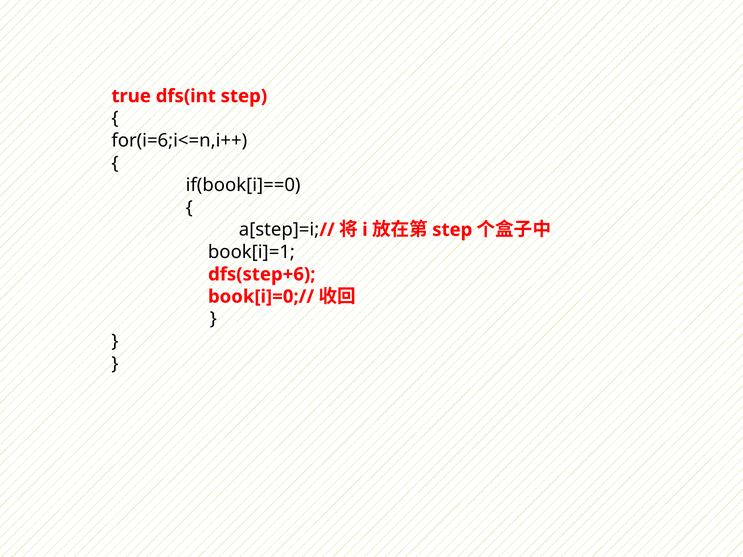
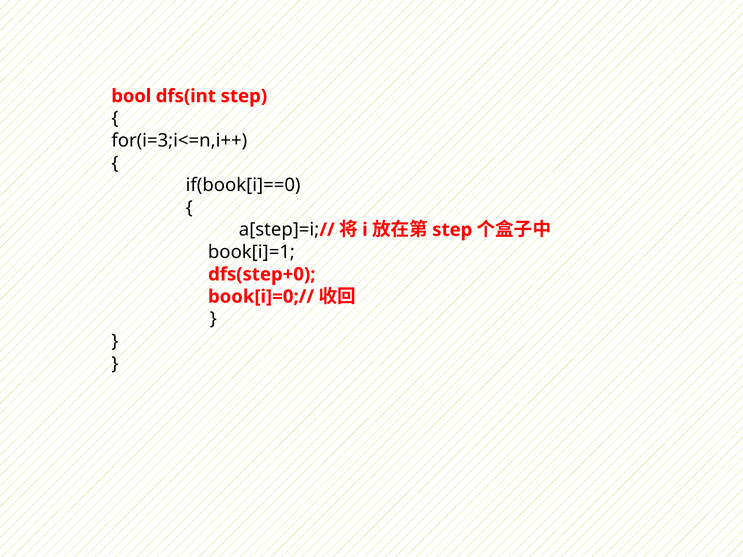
true: true -> bool (131, 96)
for(i=6;i<=n,i++: for(i=6;i<=n,i++ -> for(i=3;i<=n,i++ (179, 141)
dfs(step+6: dfs(step+6 -> dfs(step+0 (262, 274)
